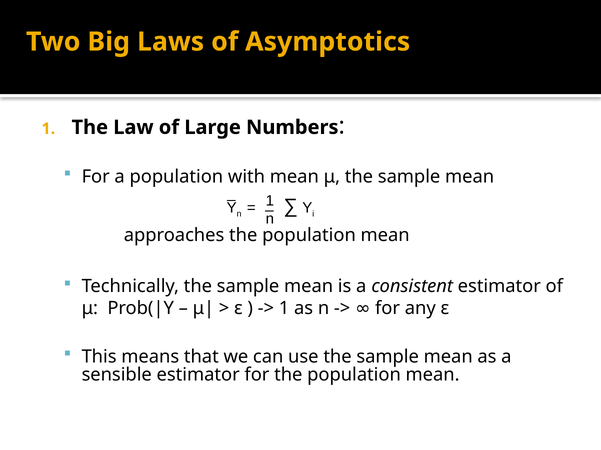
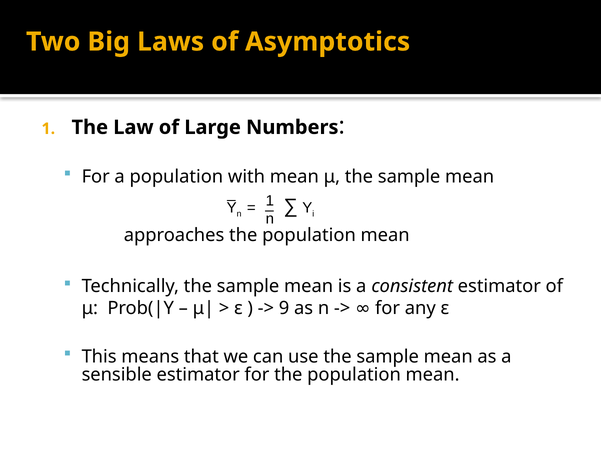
1: 1 -> 9 (284, 309)
